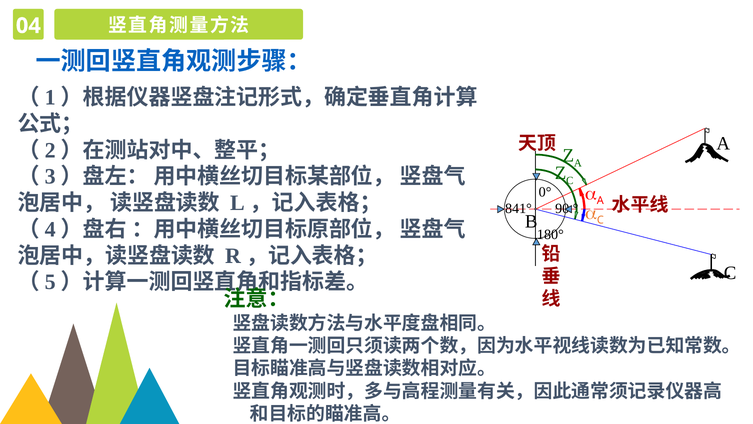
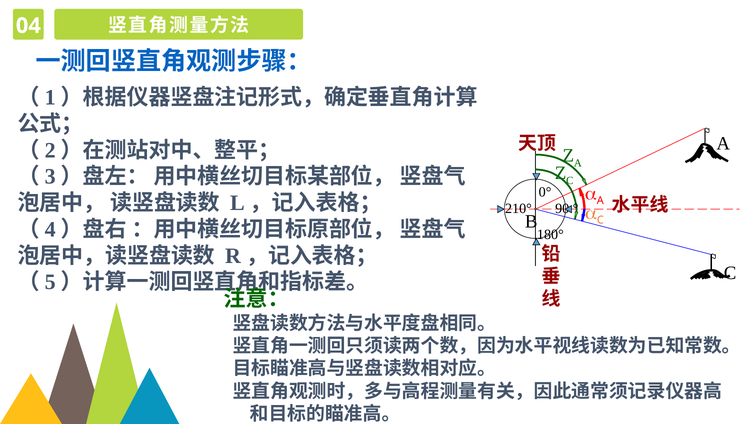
841°: 841° -> 210° (518, 208)
